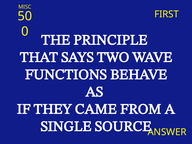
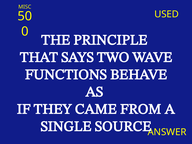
FIRST: FIRST -> USED (167, 14)
